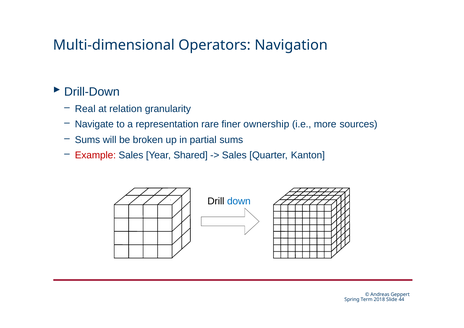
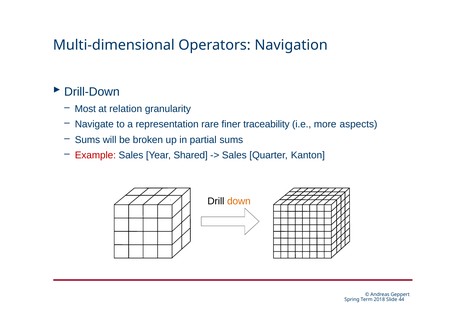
Real: Real -> Most (85, 109)
ownership: ownership -> traceability (266, 124)
sources: sources -> aspects (358, 124)
down colour: blue -> orange (239, 201)
